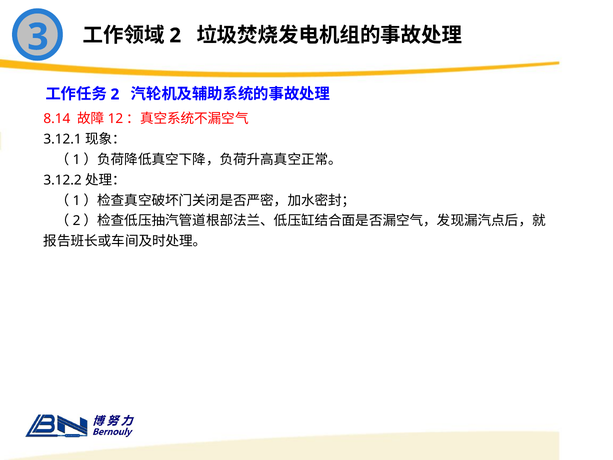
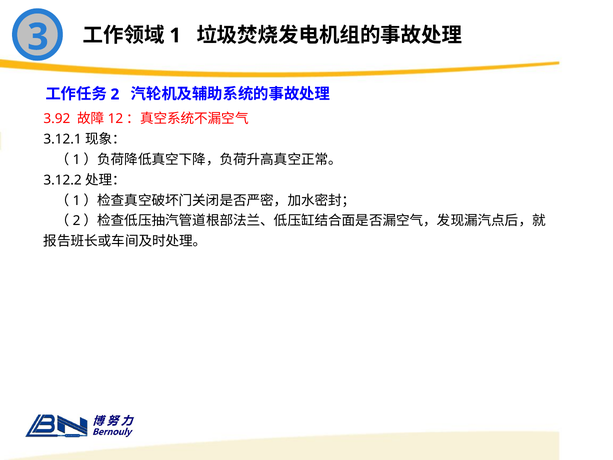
2: 2 -> 1 (175, 36)
8.14: 8.14 -> 3.92 (57, 119)
